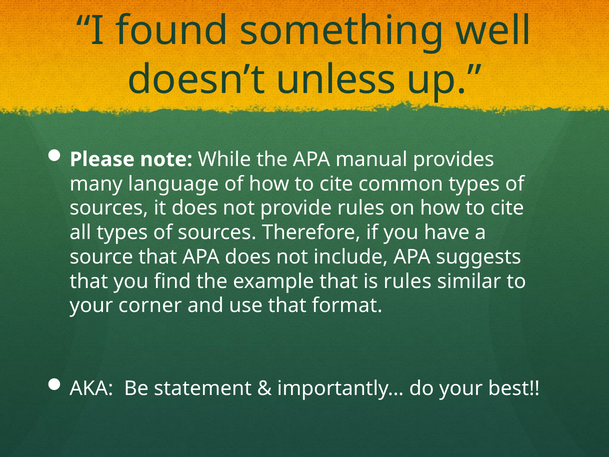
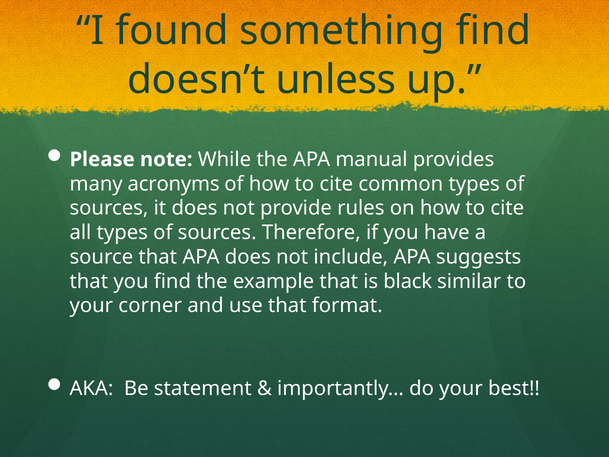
something well: well -> find (493, 31)
language: language -> acronyms (174, 184)
is rules: rules -> black (408, 281)
